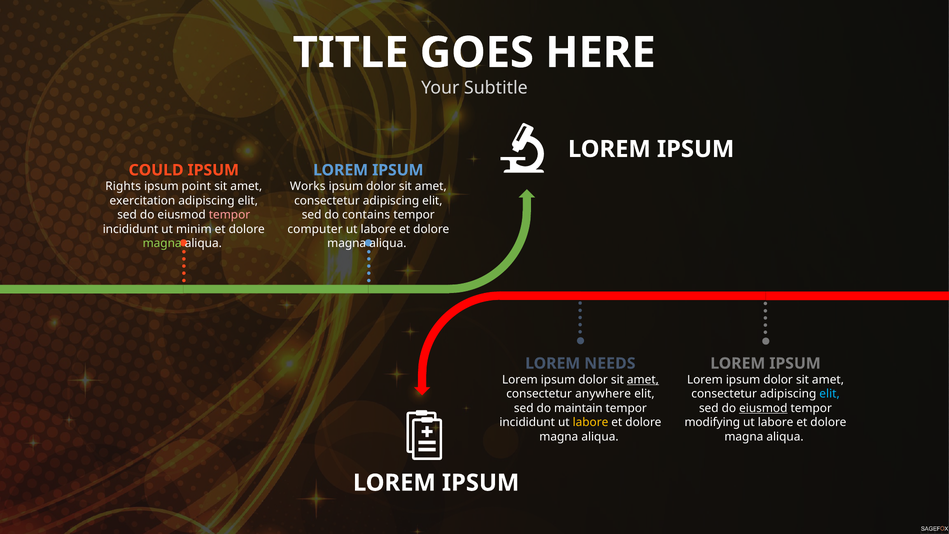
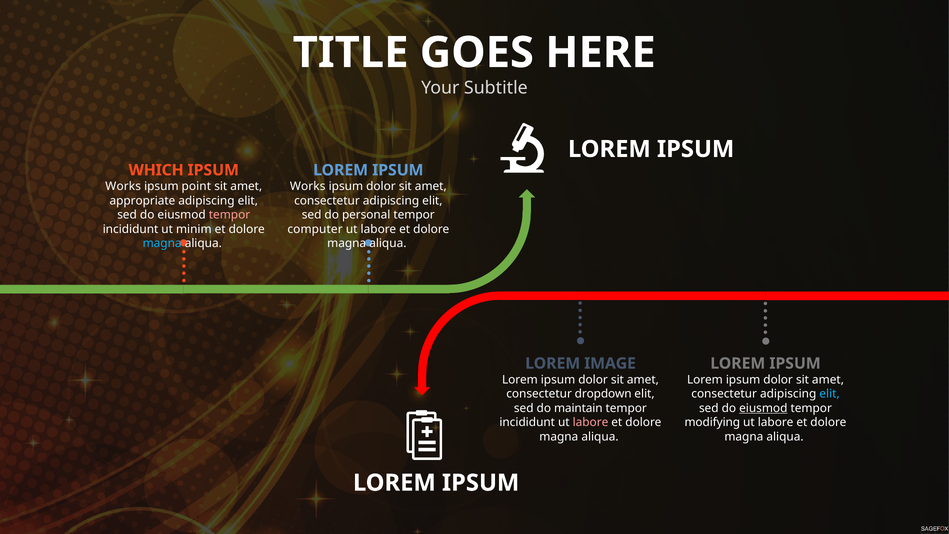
COULD: COULD -> WHICH (156, 170)
Rights: Rights -> Works (123, 186)
exercitation: exercitation -> appropriate (142, 201)
contains: contains -> personal (366, 215)
magna colour: light green -> light blue (162, 243)
NEEDS: NEEDS -> IMAGE (610, 363)
amet underline: present -> none (643, 380)
anywhere: anywhere -> dropdown (603, 394)
labore colour: yellow -> pink (591, 422)
